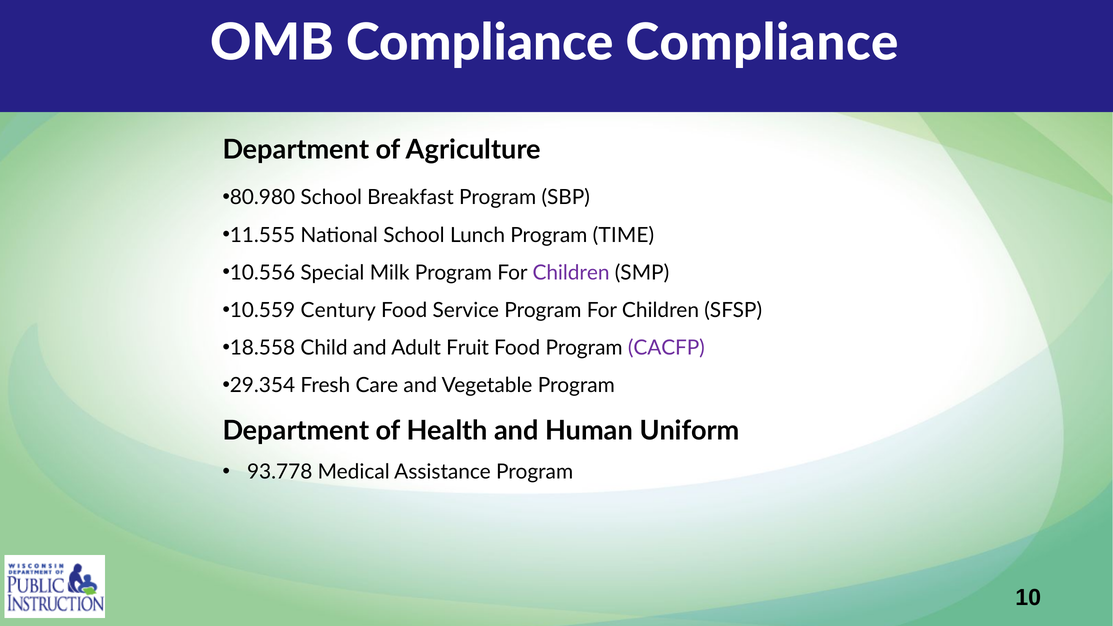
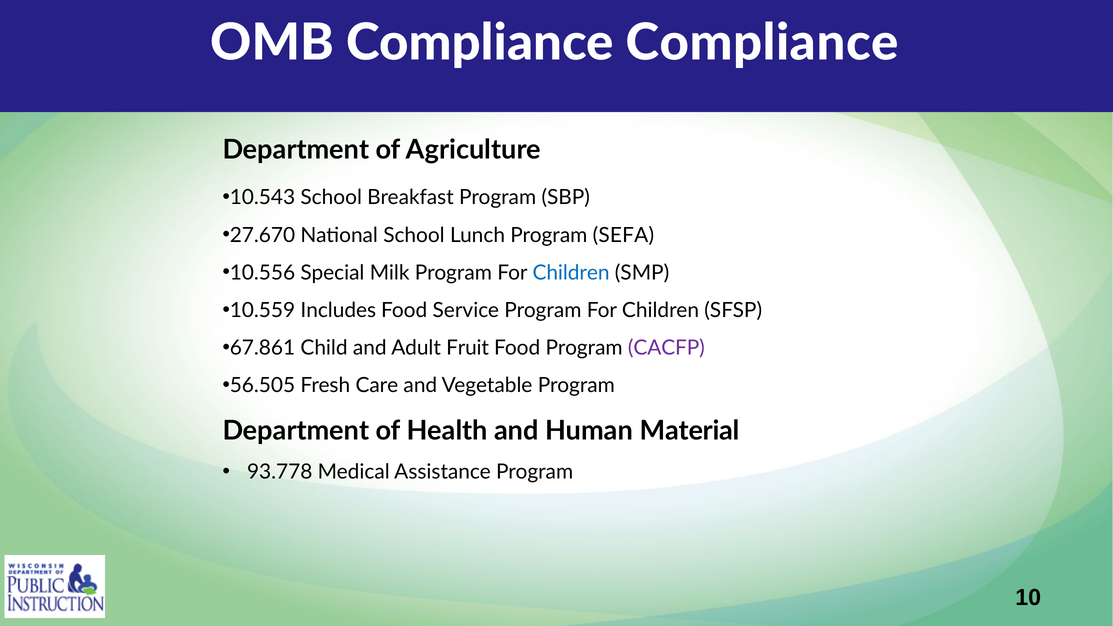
80.980: 80.980 -> 10.543 (262, 198)
11.555: 11.555 -> 27.670 (262, 235)
TIME: TIME -> SEFA (623, 235)
Children colour: purple -> blue (571, 273)
Century: Century -> Includes (338, 310)
18.558: 18.558 -> 67.861 (262, 348)
29.354: 29.354 -> 56.505 (262, 385)
Uniform: Uniform -> Material (690, 431)
